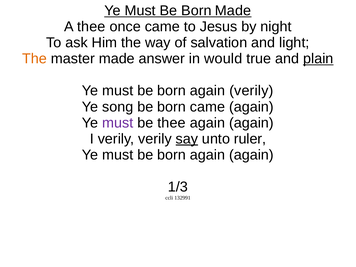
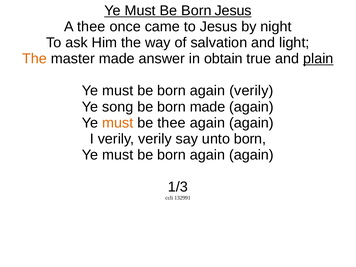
Born Made: Made -> Jesus (233, 11)
would: would -> obtain (223, 59)
born came: came -> made (208, 107)
must colour: purple -> orange (118, 123)
say underline: present -> none (187, 139)
unto ruler: ruler -> born (250, 139)
